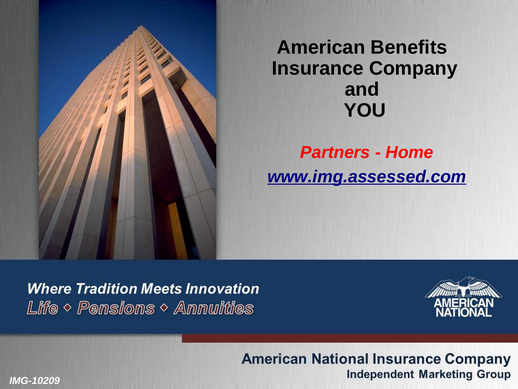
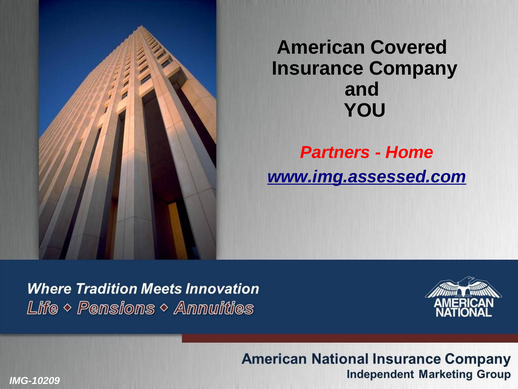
Benefits: Benefits -> Covered (409, 47)
